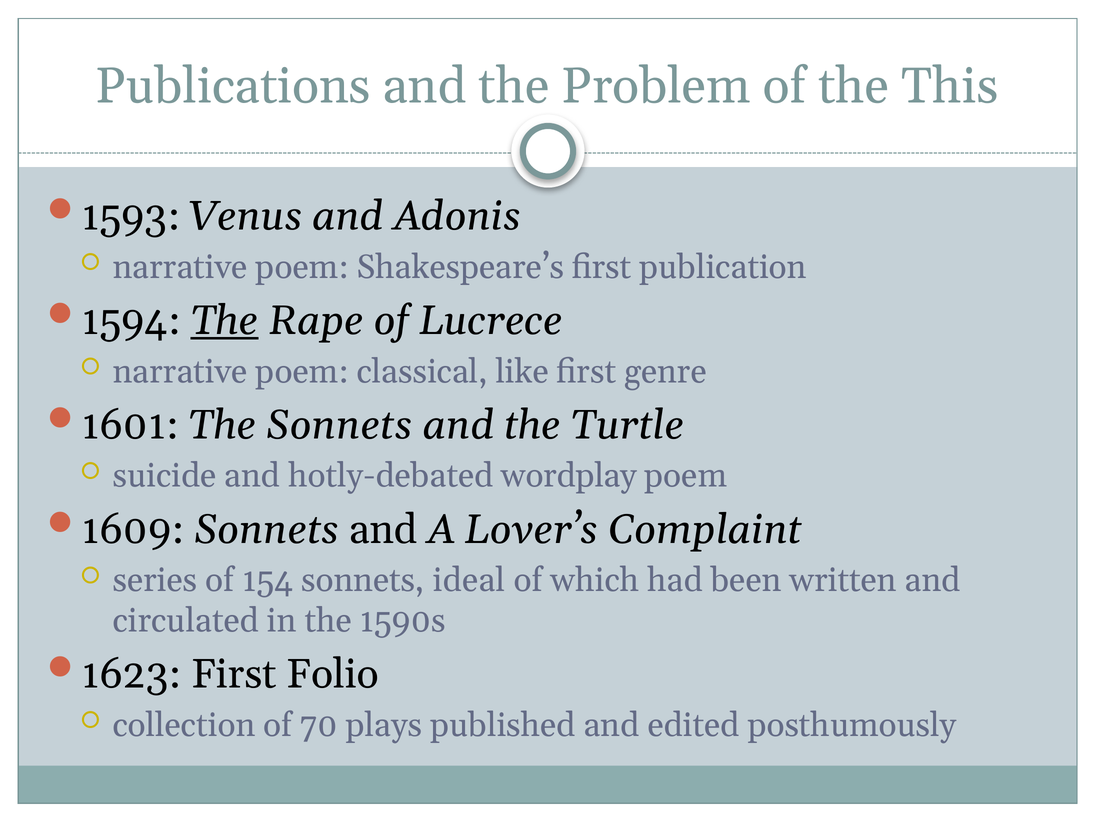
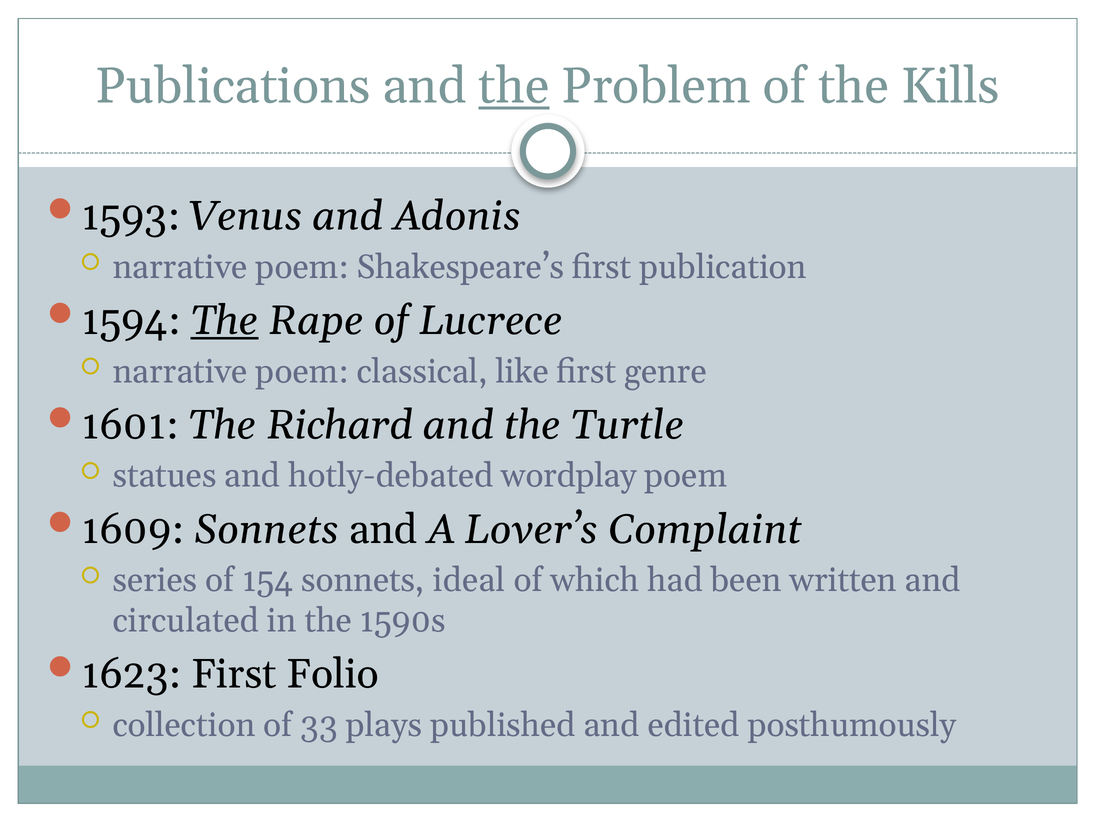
the underline: none -> present (514, 86)
This: This -> Kills (950, 86)
The Sonnets: Sonnets -> Richard (340, 425)
suicide: suicide -> statues (165, 476)
70: 70 -> 33 (319, 725)
